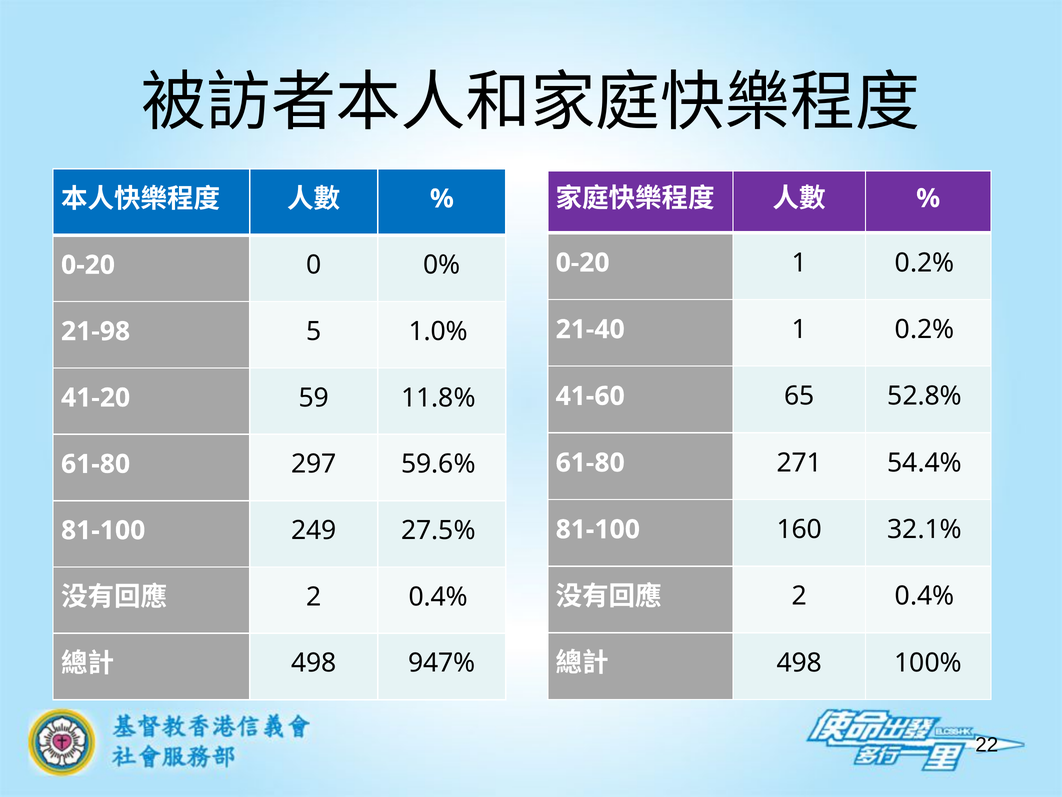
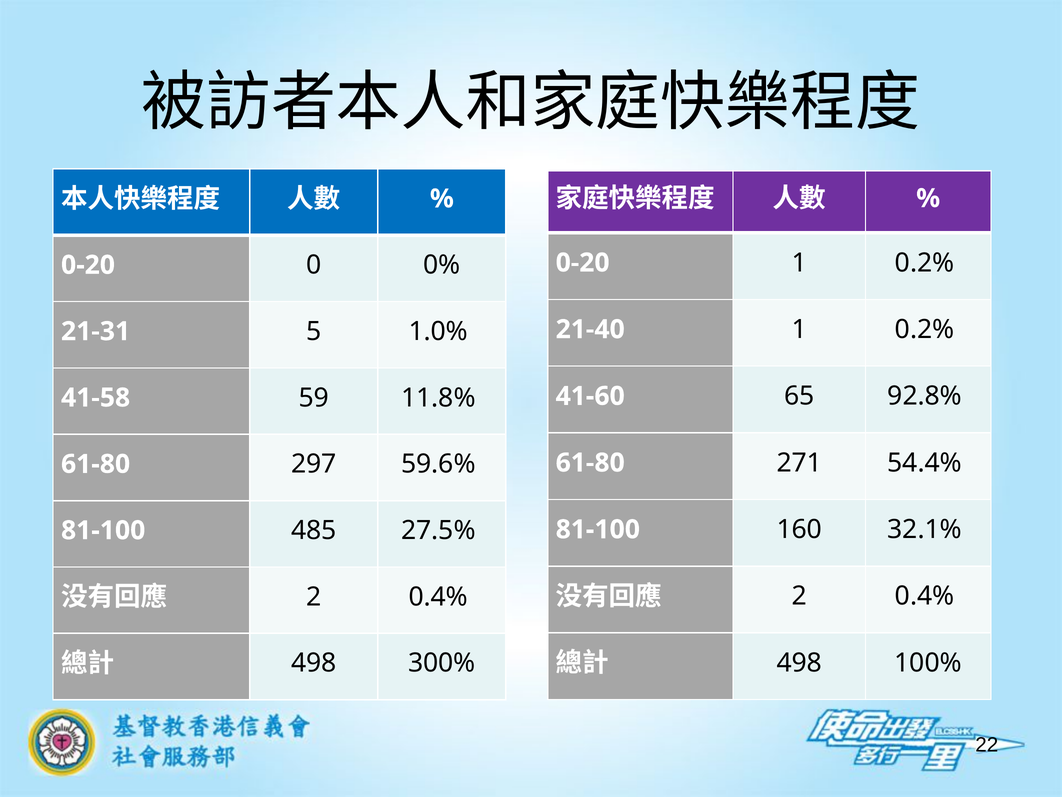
21-98: 21-98 -> 21-31 (96, 331)
52.8%: 52.8% -> 92.8% (925, 396)
41-20: 41-20 -> 41-58 (96, 398)
249: 249 -> 485 (314, 530)
947%: 947% -> 300% (442, 663)
